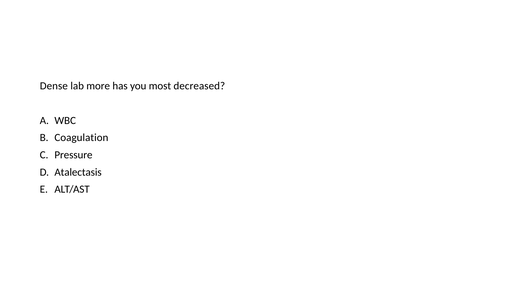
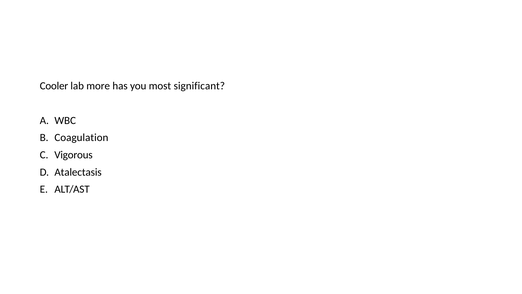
Dense: Dense -> Cooler (54, 86)
decreased: decreased -> significant (199, 86)
Pressure: Pressure -> Vigorous (74, 155)
